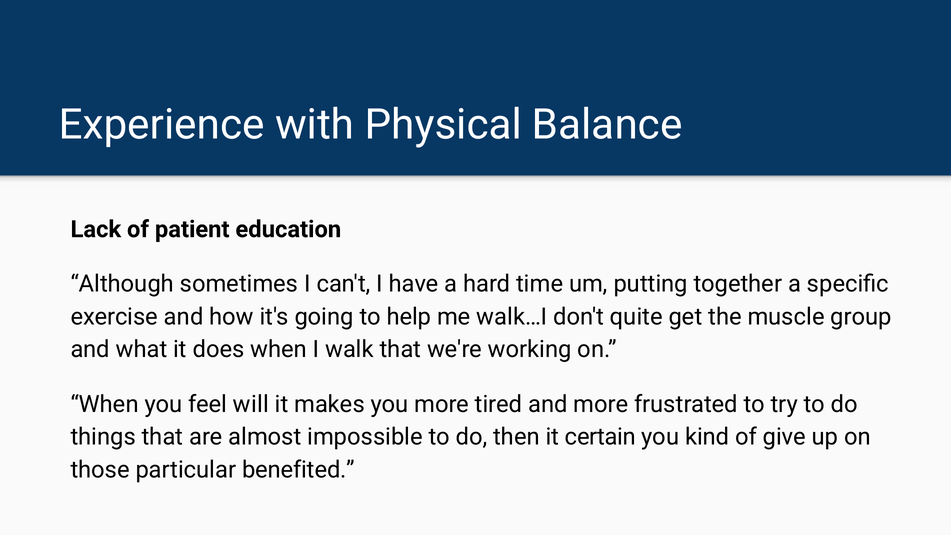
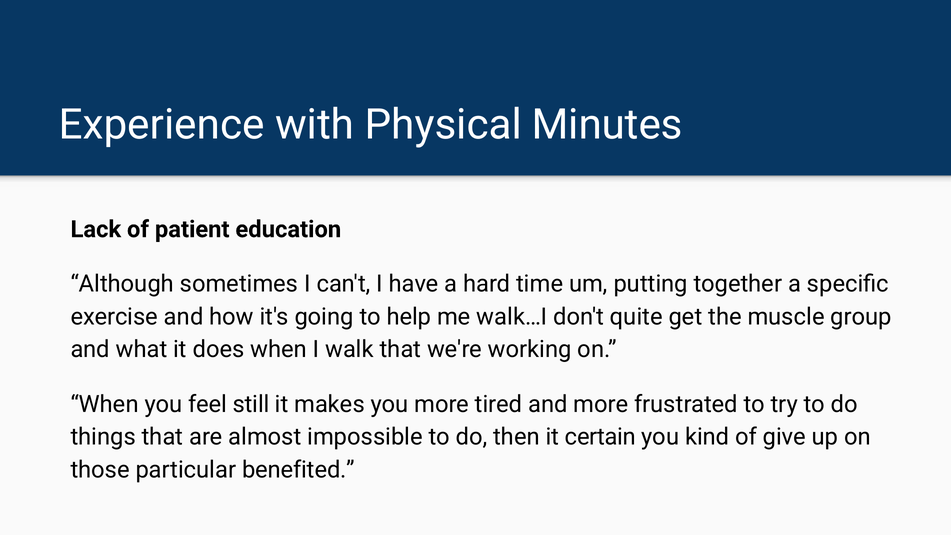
Balance: Balance -> Minutes (607, 125)
will: will -> still (251, 404)
